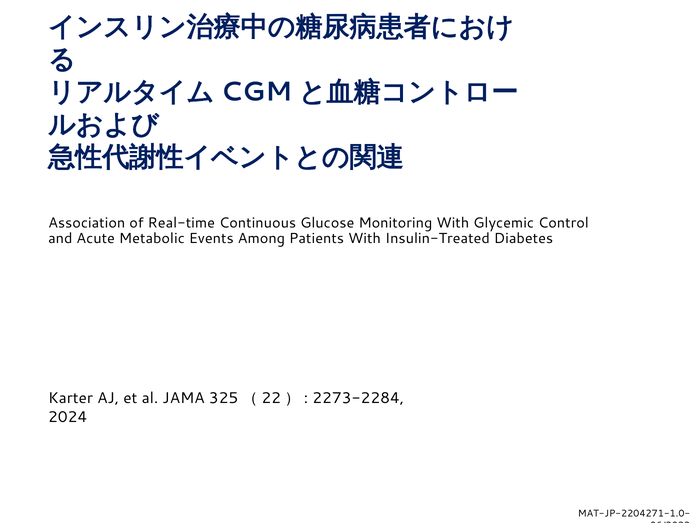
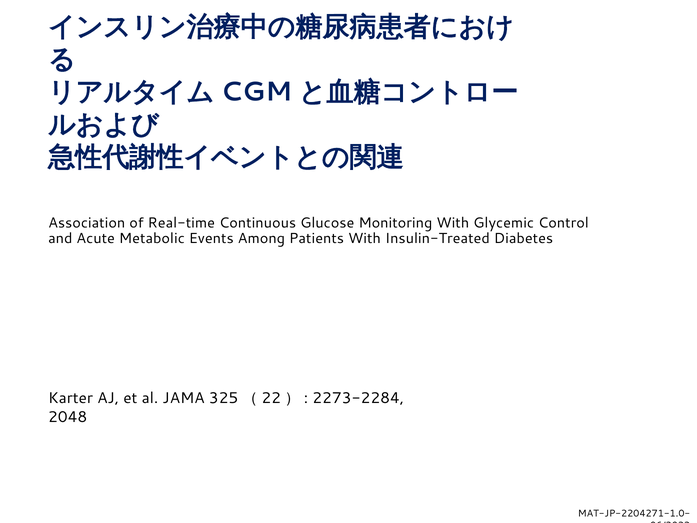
2024: 2024 -> 2048 (68, 417)
